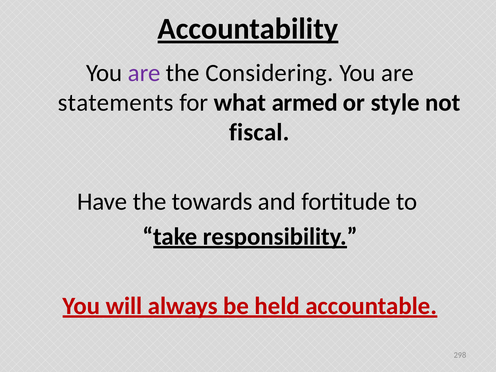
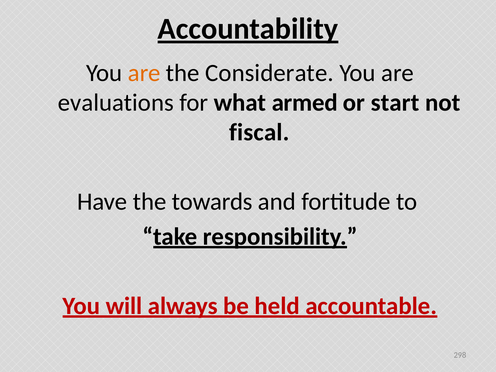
are colour: purple -> orange (144, 73)
Considering: Considering -> Considerate (269, 73)
statements: statements -> evaluations (116, 103)
style: style -> start (395, 103)
